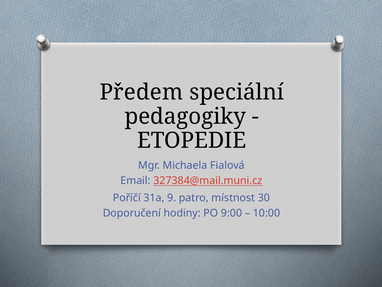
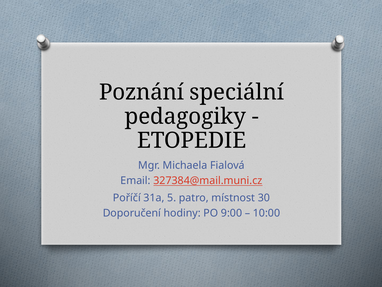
Předem: Předem -> Poznání (142, 92)
9: 9 -> 5 (172, 197)
